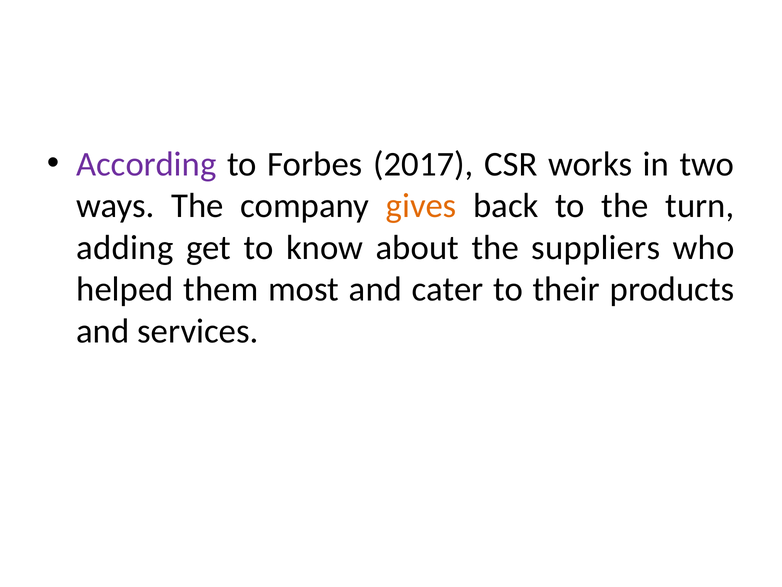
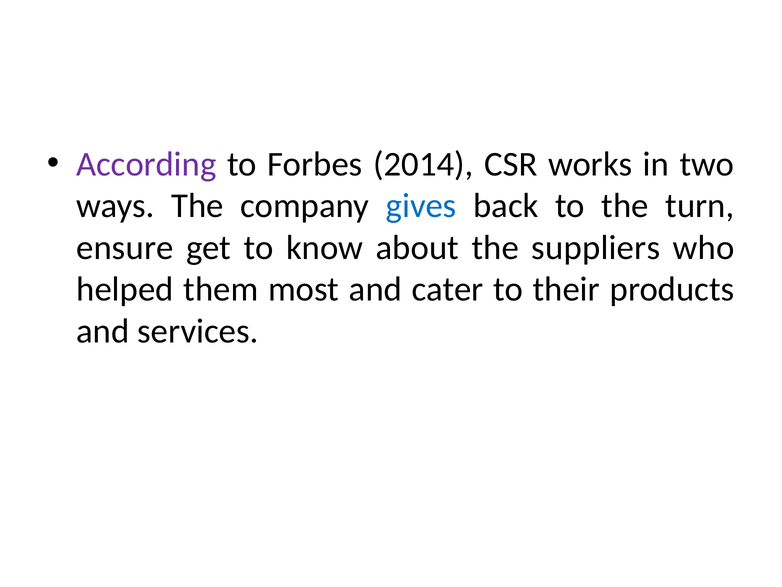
2017: 2017 -> 2014 (423, 164)
gives colour: orange -> blue (421, 206)
adding: adding -> ensure (125, 247)
